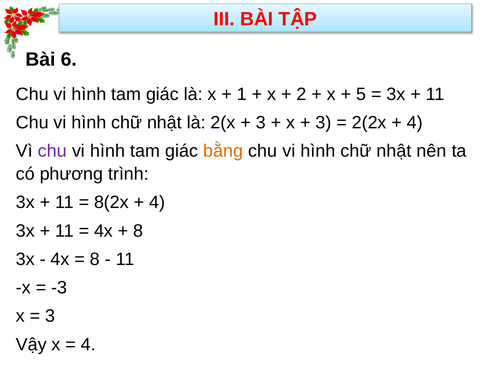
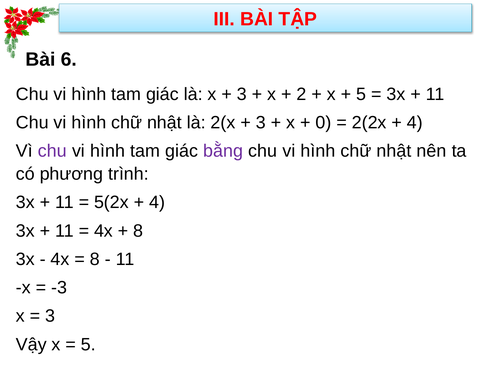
1: 1 -> 3 (242, 94)
3: 3 -> 0 (323, 123)
bằng colour: orange -> purple (223, 151)
8(2x: 8(2x -> 5(2x (111, 203)
4: 4 -> 5 (88, 345)
